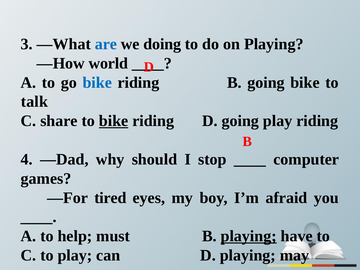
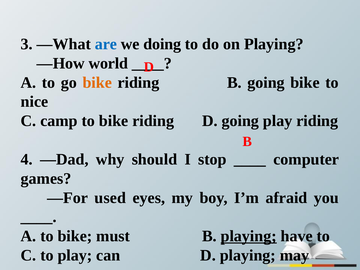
bike colour: blue -> orange (97, 83)
talk: talk -> nice (34, 102)
share: share -> camp (59, 121)
bike underline: present -> none (114, 121)
tired: tired -> used (110, 198)
A to help: help -> bike (75, 236)
